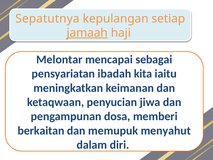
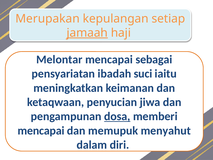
Sepatutnya: Sepatutnya -> Merupakan (48, 19)
kita: kita -> suci (143, 74)
dosa underline: none -> present (117, 116)
berkaitan: berkaitan -> mencapai (41, 130)
